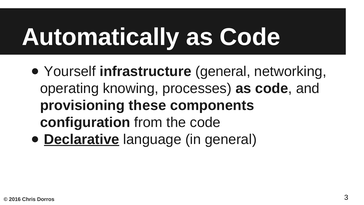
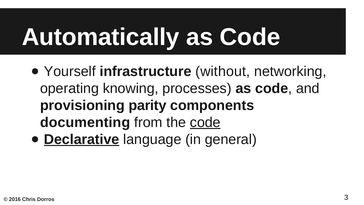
infrastructure general: general -> without (223, 71)
these: these -> parity (148, 105)
configuration: configuration -> documenting (85, 122)
code underline: none -> present (205, 122)
